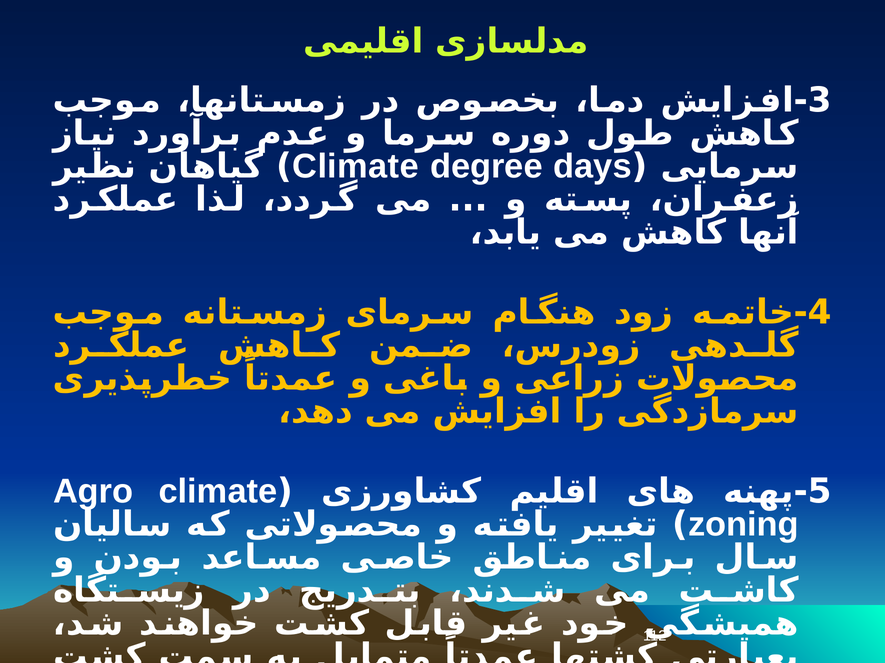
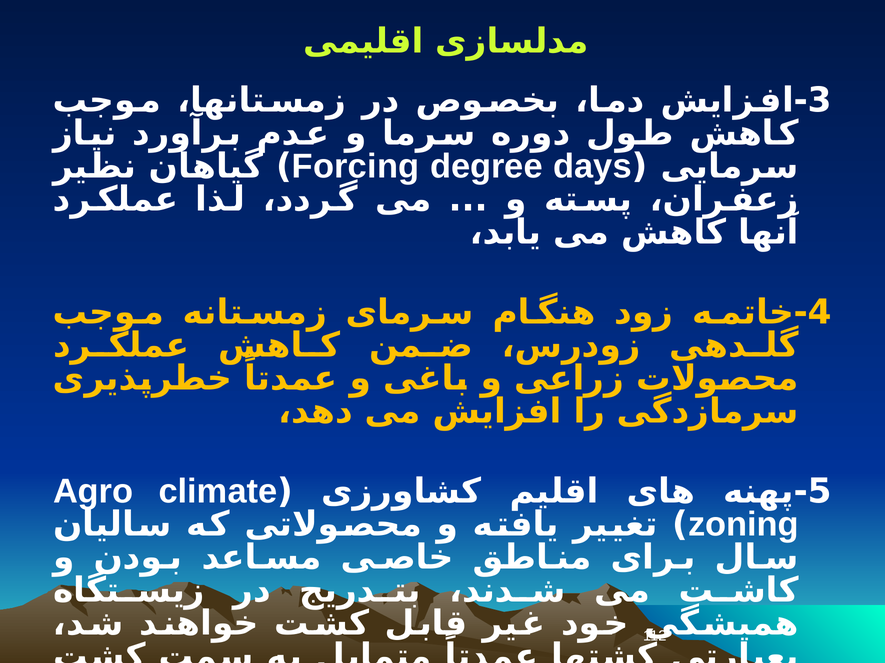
Climate: Climate -> Forcing (356, 167)
